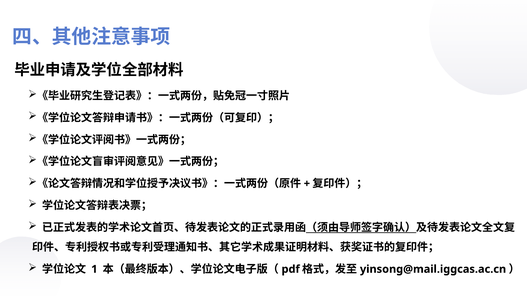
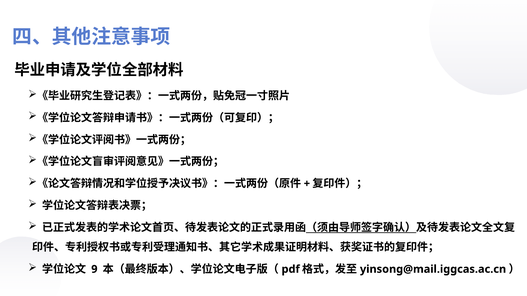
1: 1 -> 9 (94, 270)
